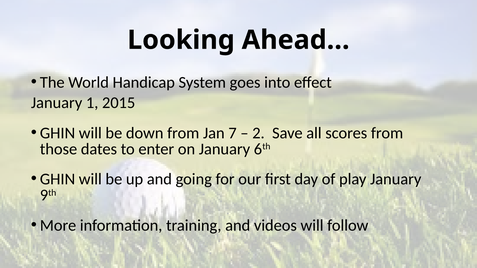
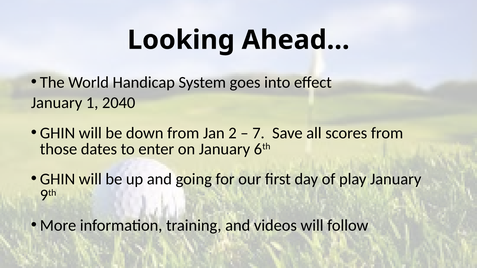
2015: 2015 -> 2040 (119, 103)
7: 7 -> 2 (233, 133)
2: 2 -> 7 (258, 133)
